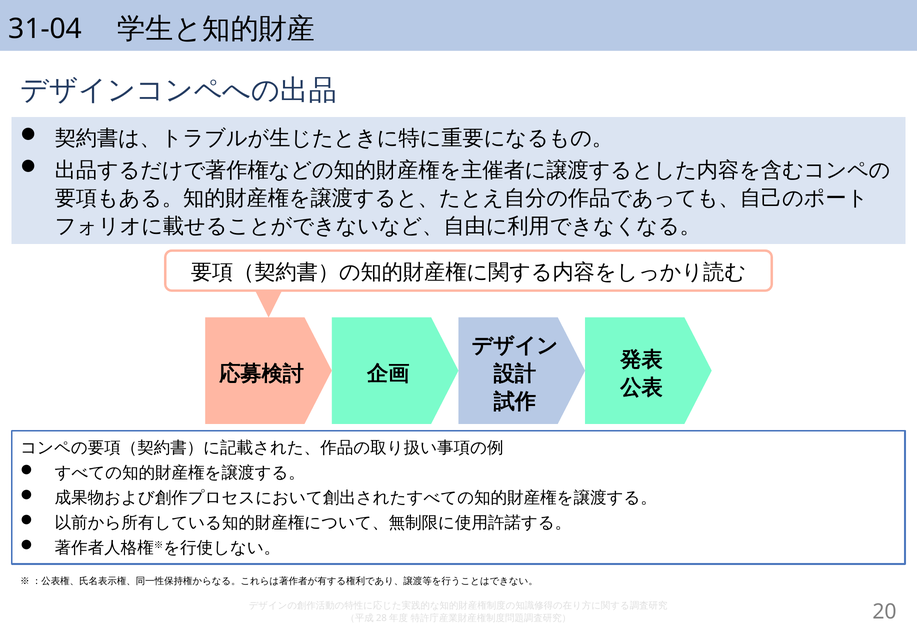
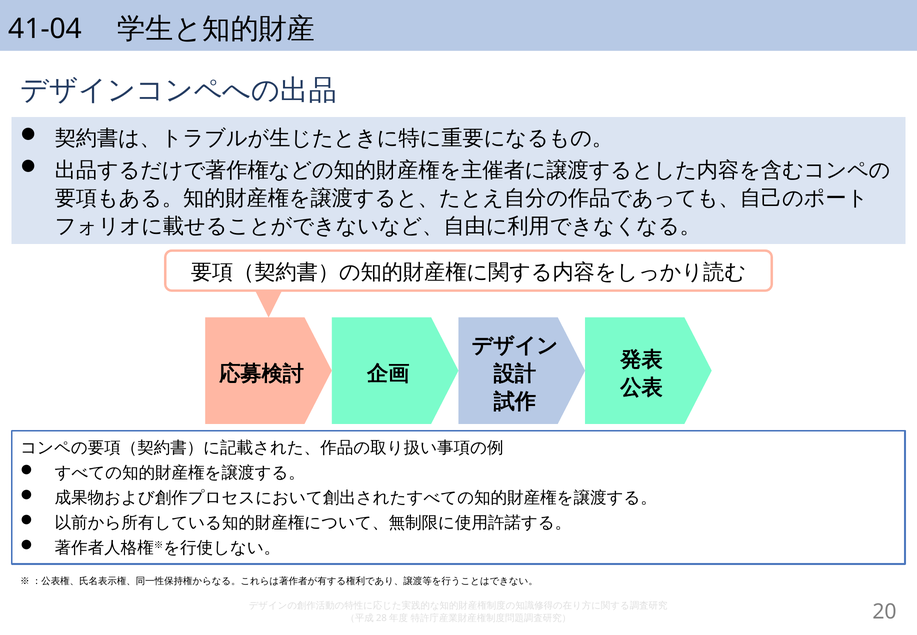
31-04: 31-04 -> 41-04 (45, 29)
